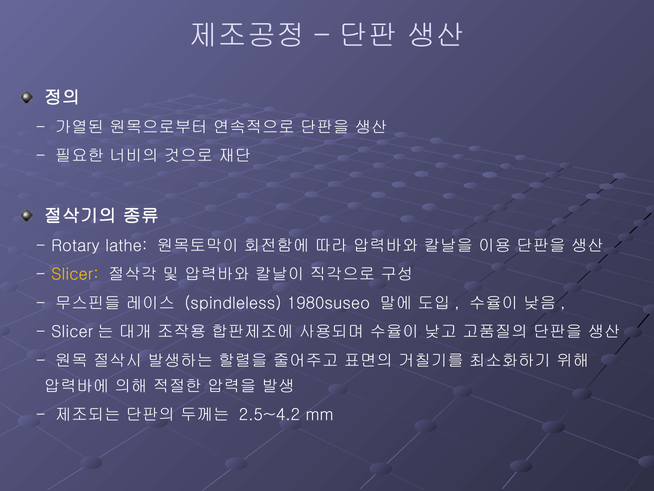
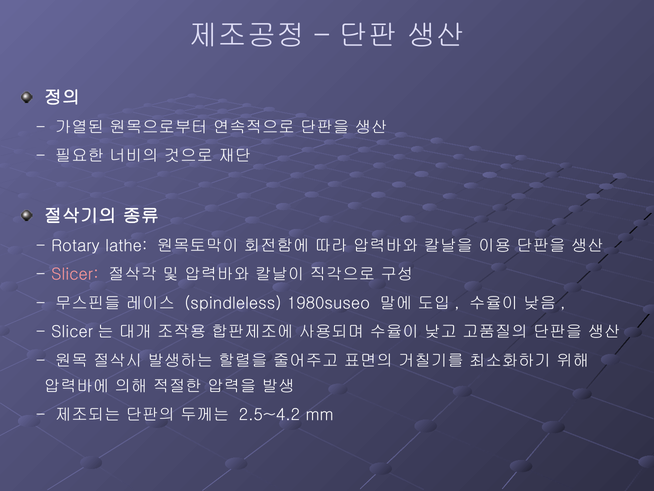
Slicer colour: yellow -> pink (75, 274)
